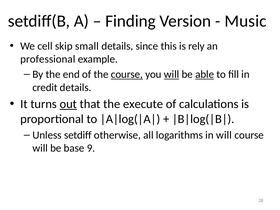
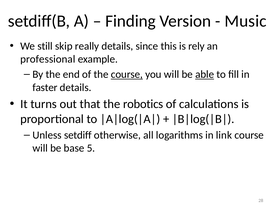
cell: cell -> still (45, 46)
small: small -> really (87, 46)
will underline: present -> none (172, 74)
credit: credit -> faster (45, 87)
out underline: present -> none (68, 104)
execute: execute -> robotics (143, 104)
in will: will -> link (224, 135)
9: 9 -> 5 (91, 148)
